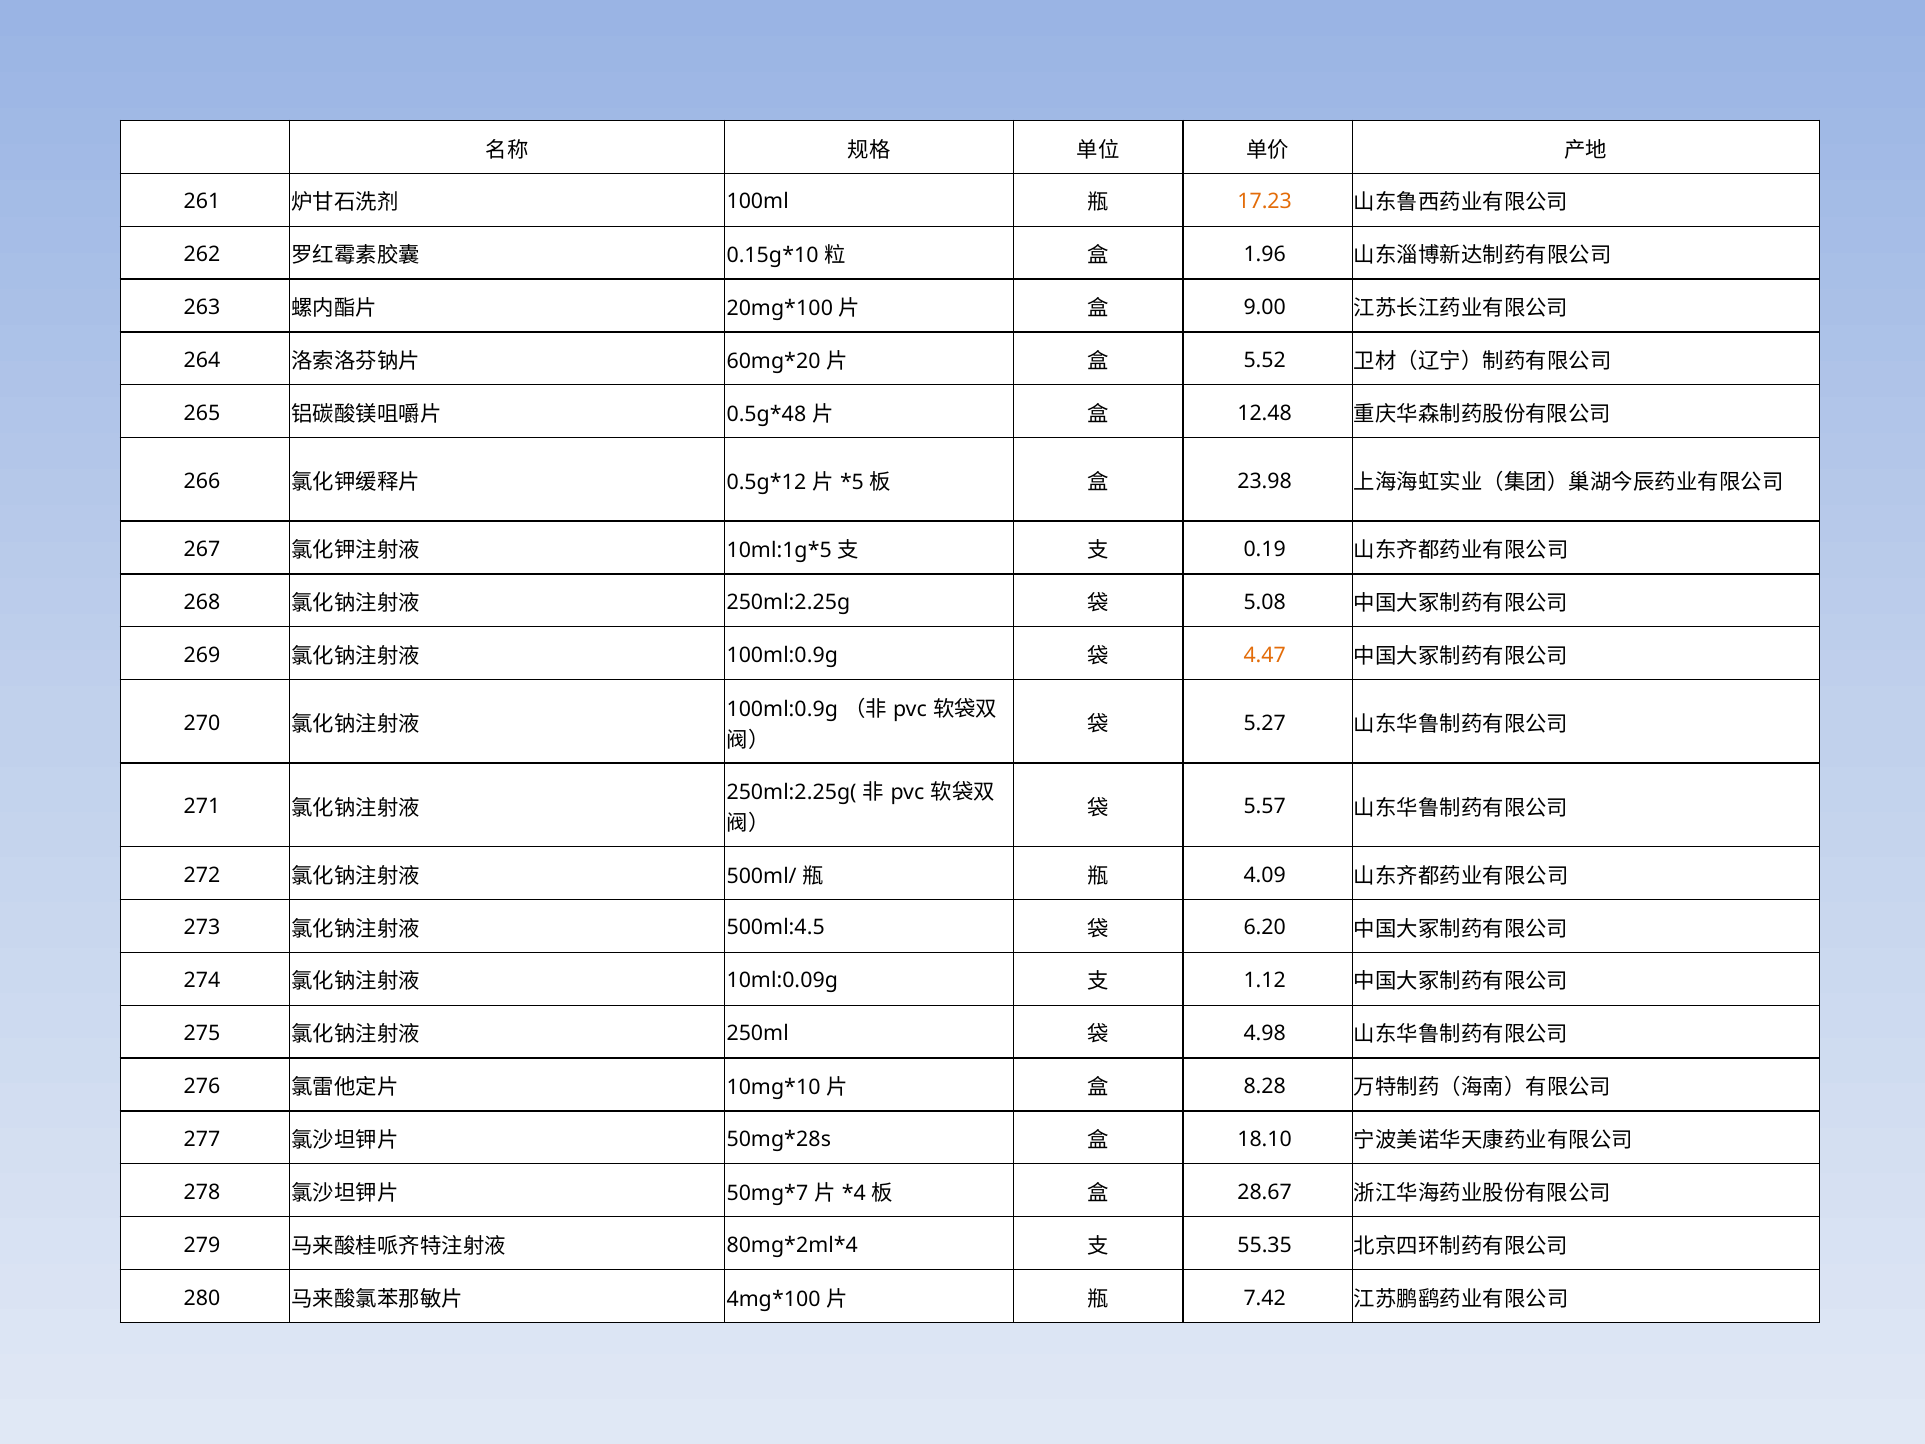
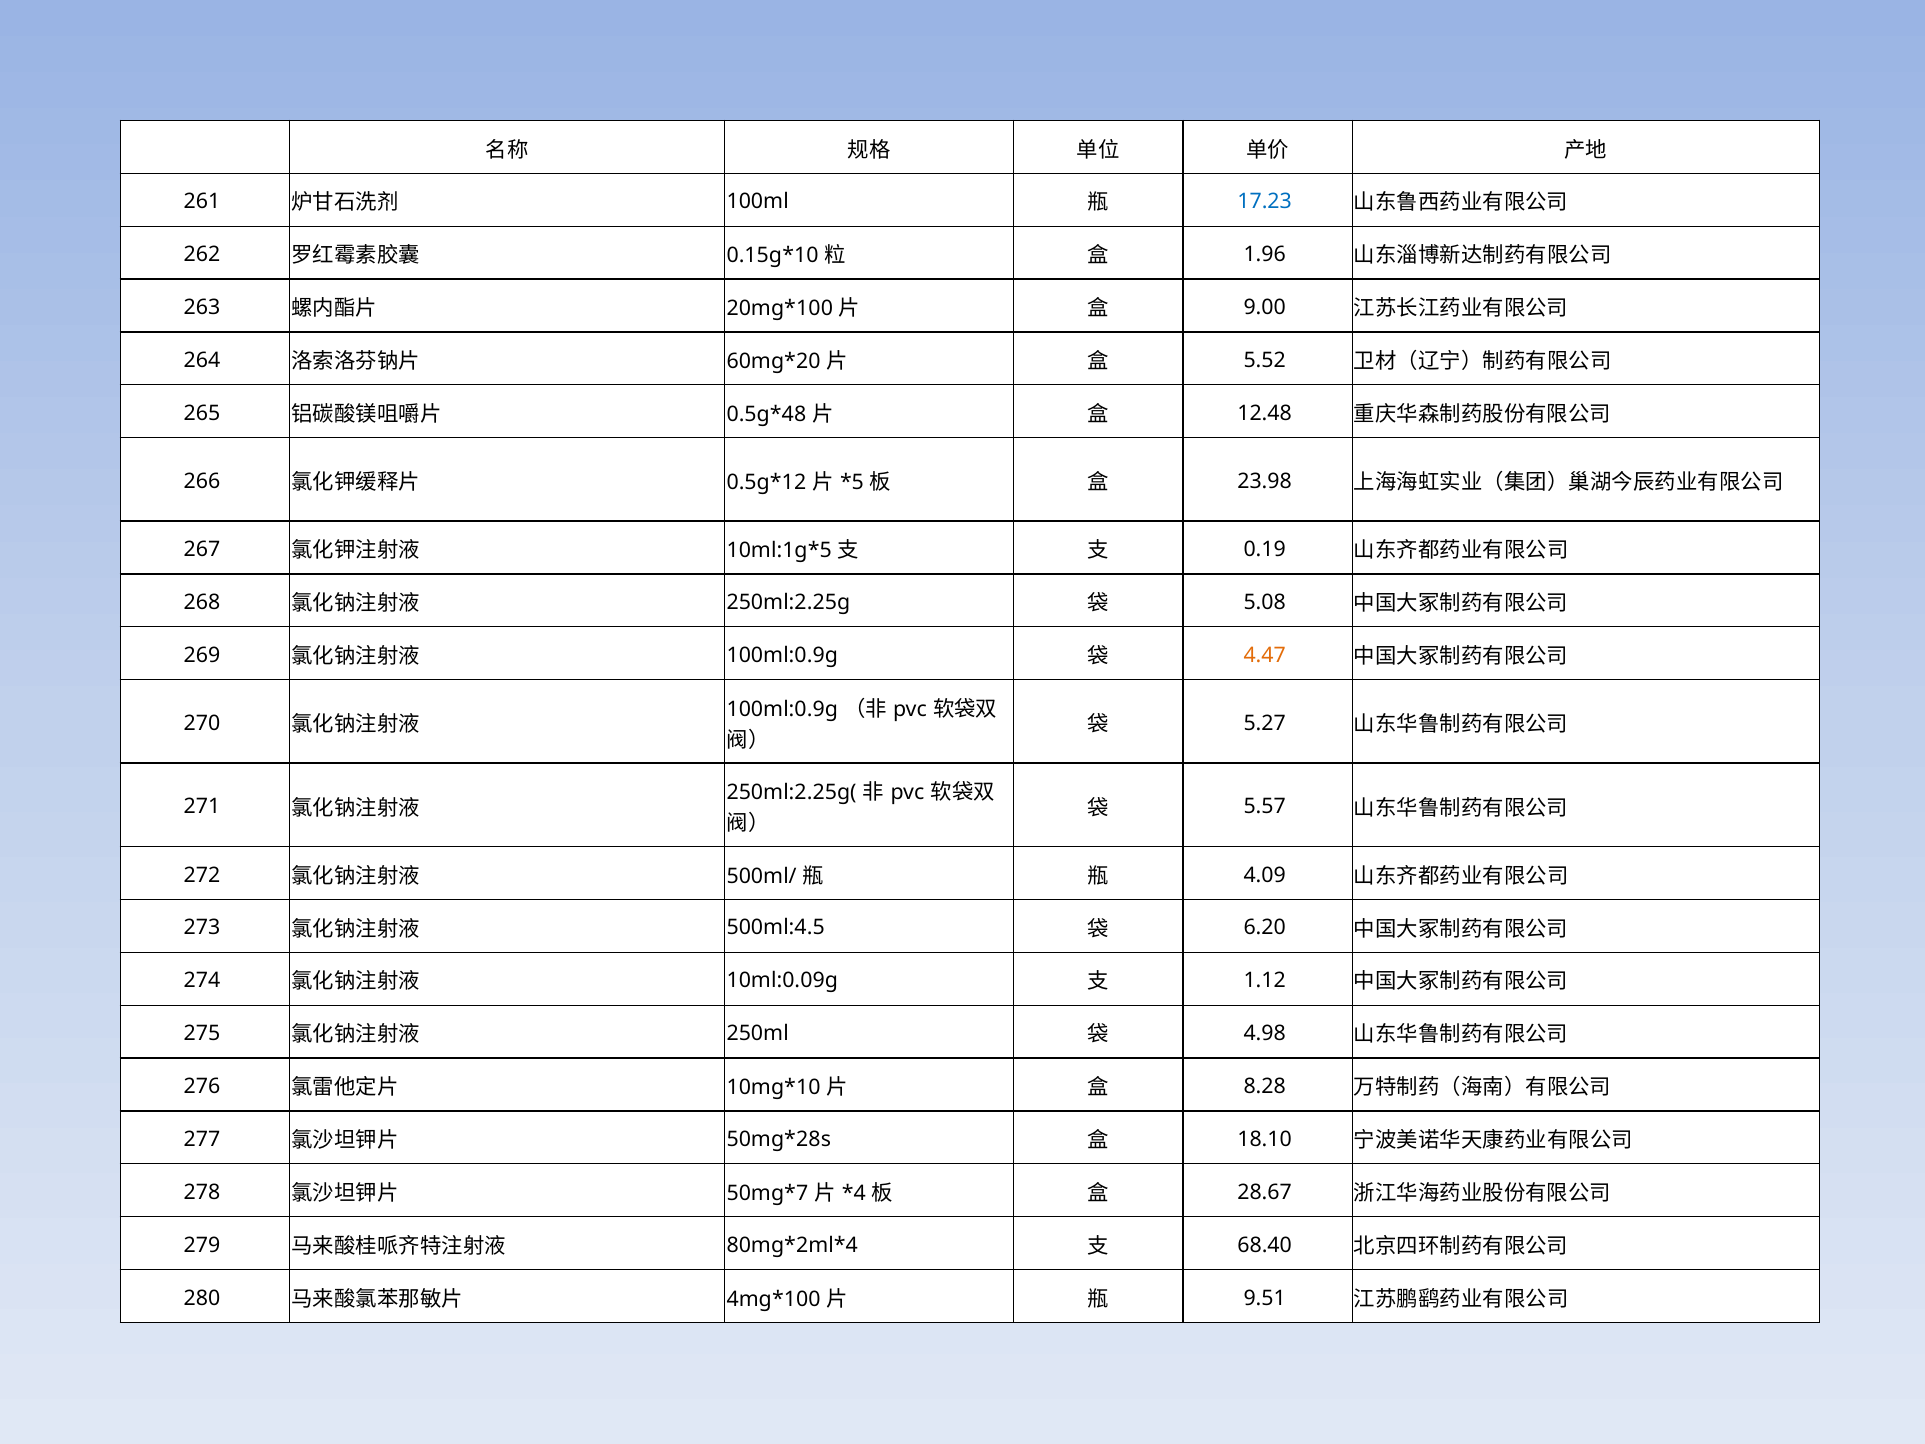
17.23 colour: orange -> blue (1265, 202)
55.35: 55.35 -> 68.40 (1265, 1245)
7.42: 7.42 -> 9.51 (1265, 1298)
